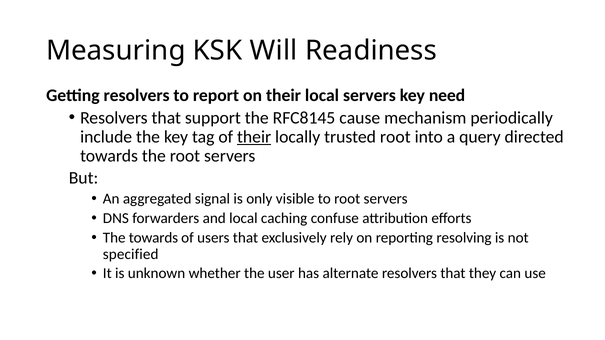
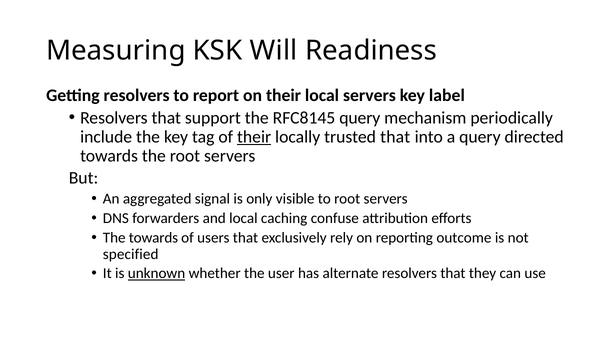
need: need -> label (447, 96)
RFC8145 cause: cause -> query (360, 118)
trusted root: root -> that (395, 137)
resolving: resolving -> outcome (464, 238)
unknown underline: none -> present (157, 274)
